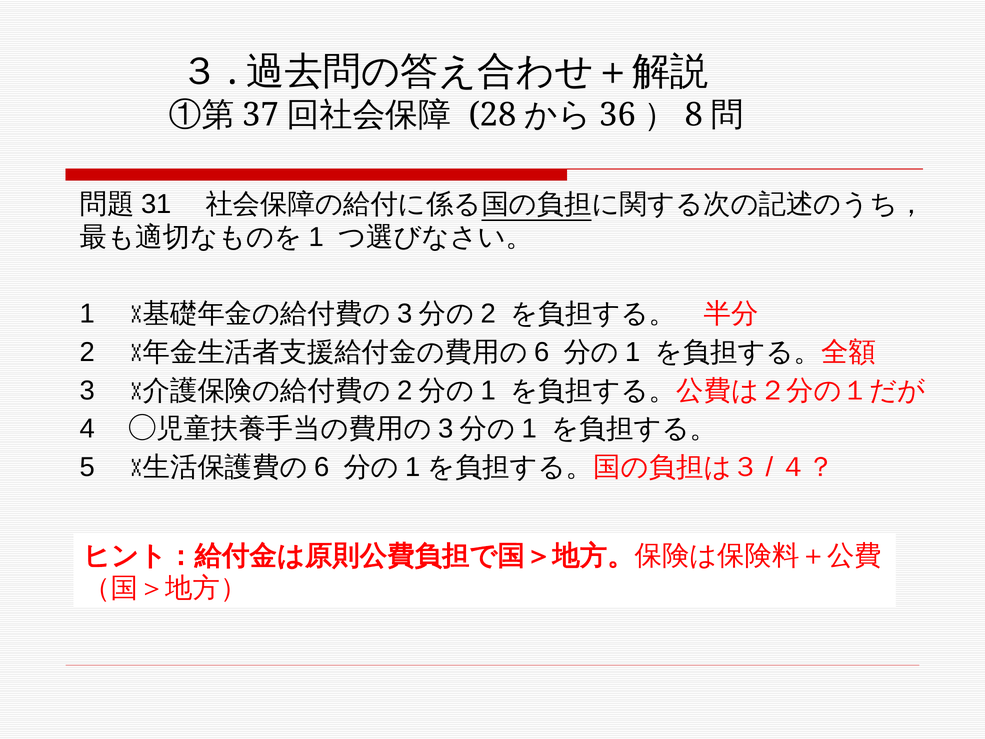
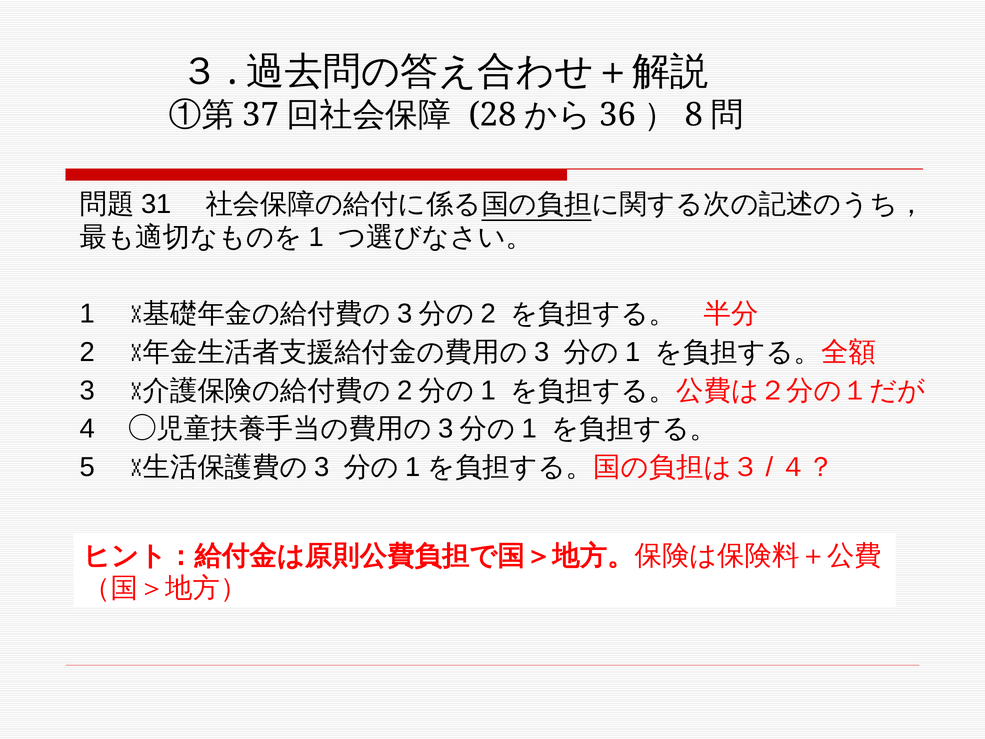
6: 6 -> 3 (542, 352)
6: 6 -> 3 (322, 467)
